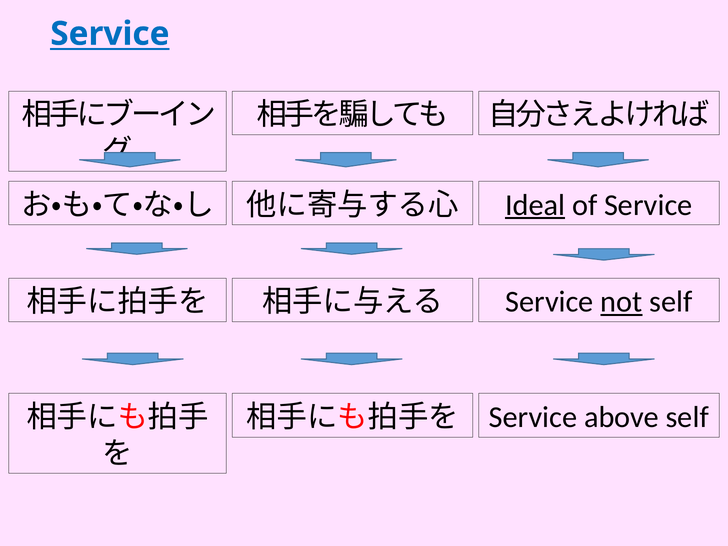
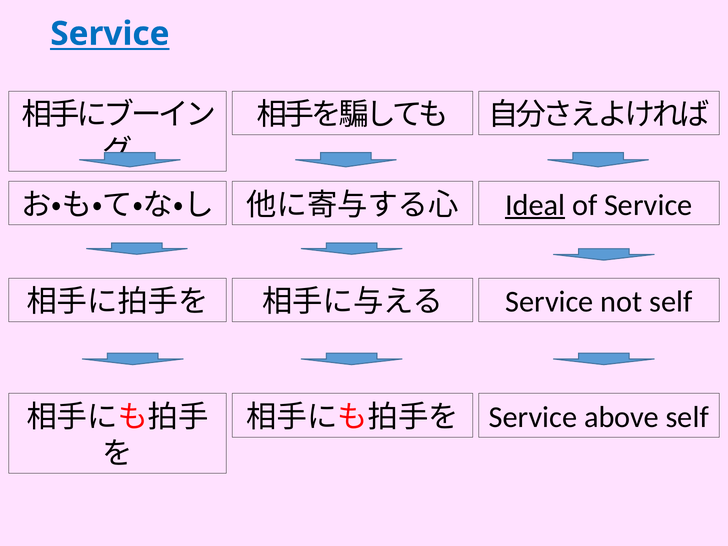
not underline: present -> none (621, 302)
